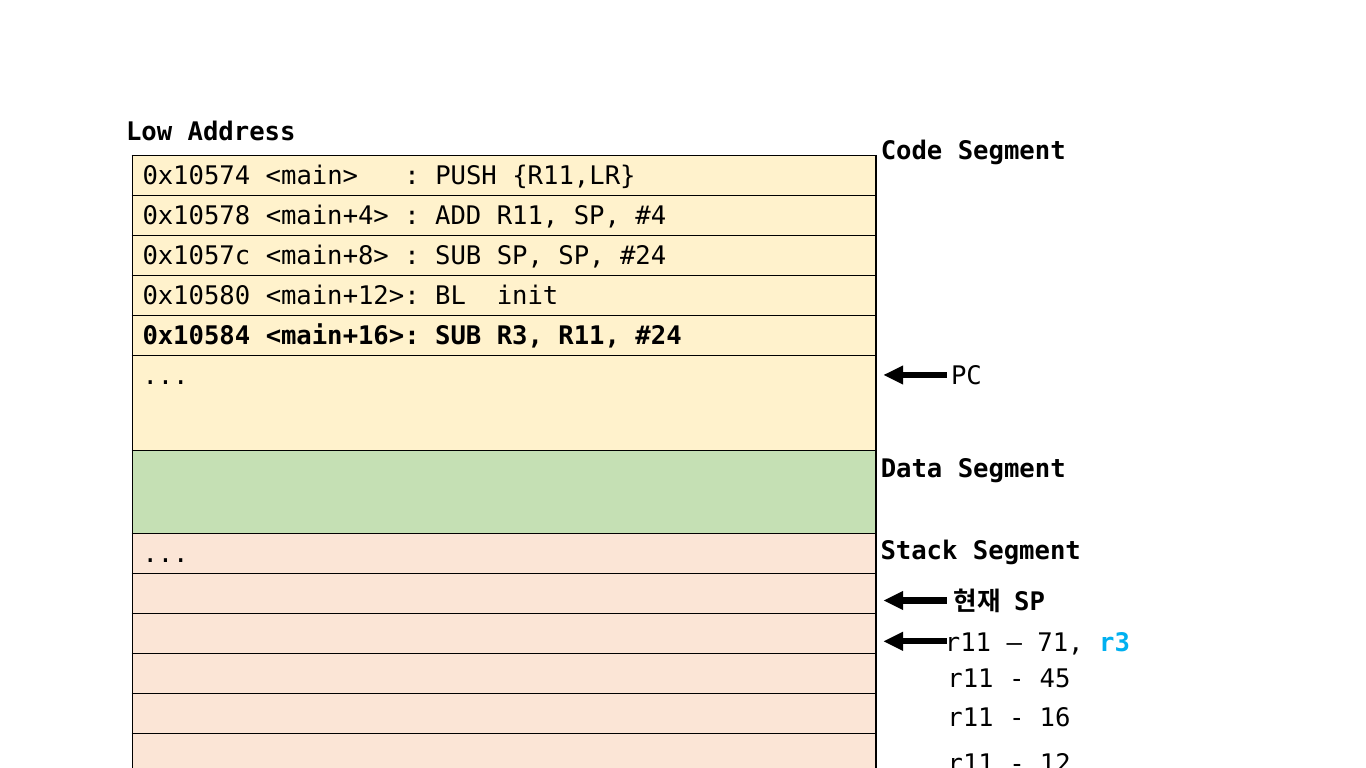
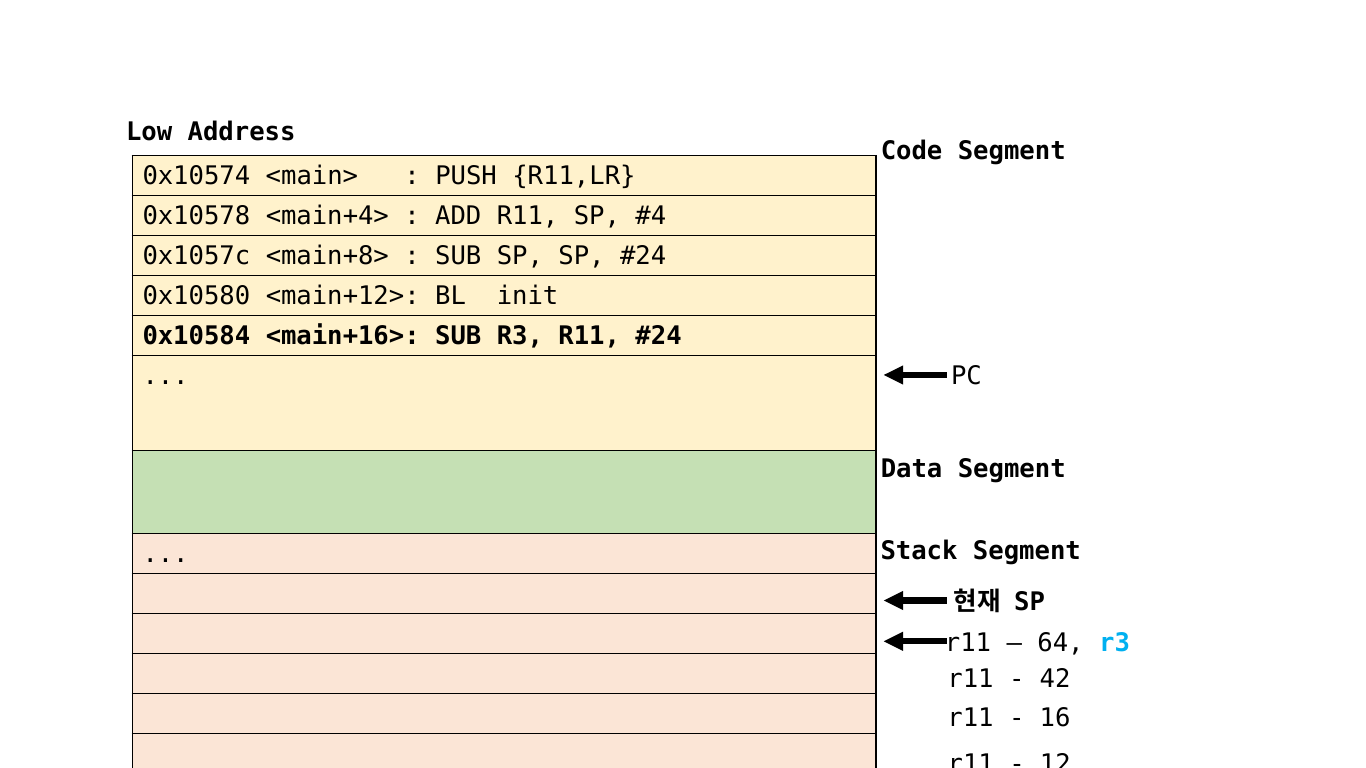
71: 71 -> 64 (1060, 643)
45: 45 -> 42 (1055, 680)
